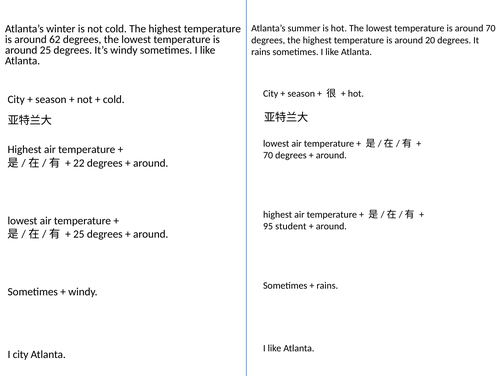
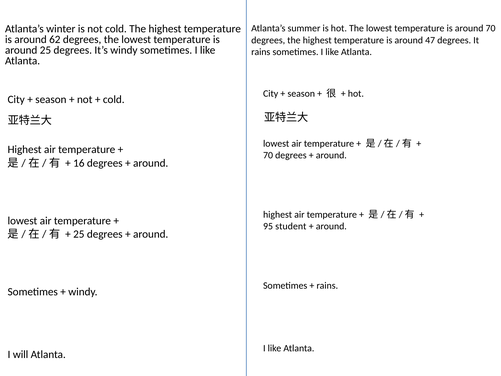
20: 20 -> 47 (430, 40)
22: 22 -> 16 (79, 163)
I city: city -> will (21, 354)
